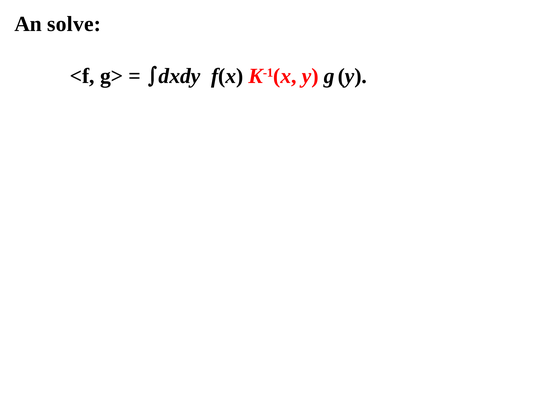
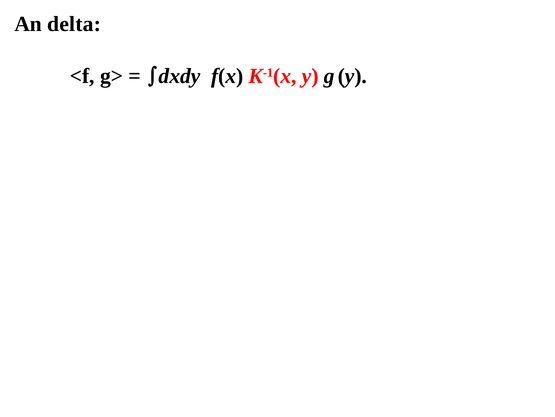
solve: solve -> delta (74, 24)
